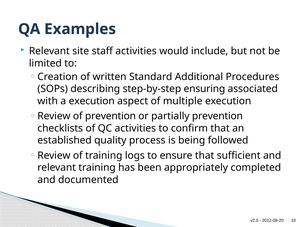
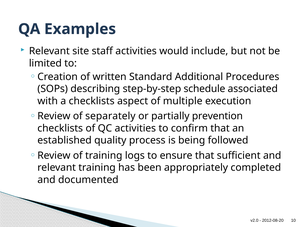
ensuring: ensuring -> schedule (204, 89)
a execution: execution -> checklists (92, 101)
of prevention: prevention -> separately (110, 116)
